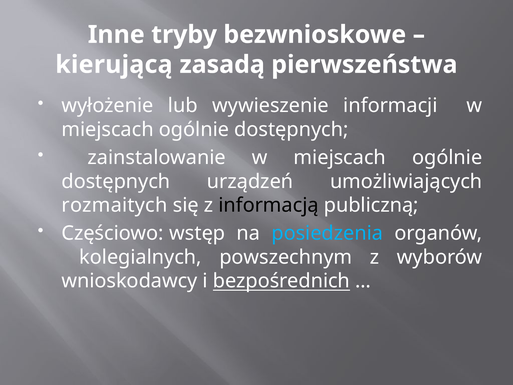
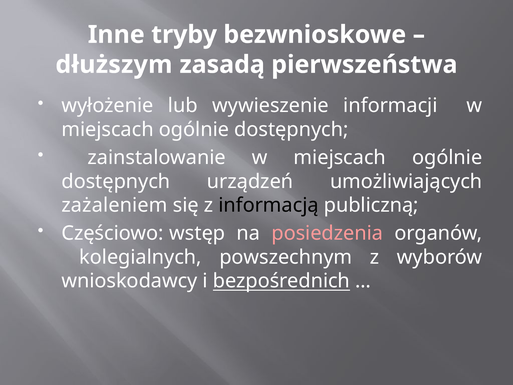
kierującą: kierującą -> dłuższym (114, 65)
rozmaitych: rozmaitych -> zażaleniem (115, 205)
posiedzenia colour: light blue -> pink (327, 233)
